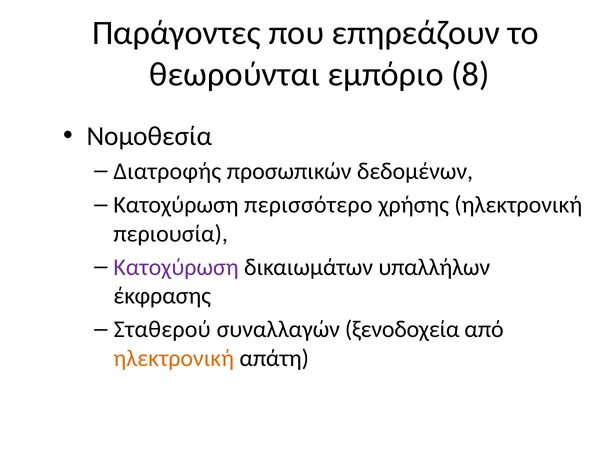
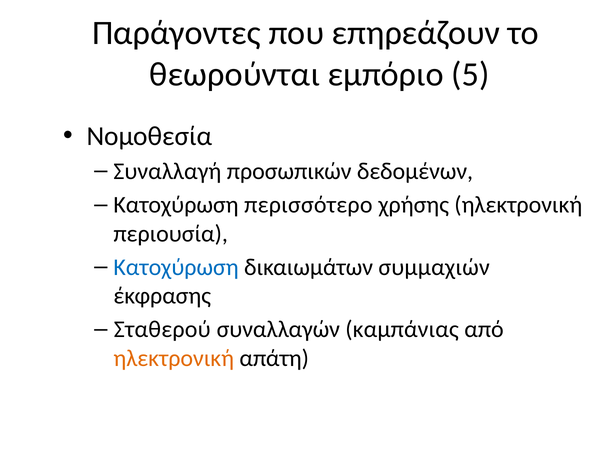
8: 8 -> 5 (470, 74)
Διατροφής: Διατροφής -> Συναλλαγή (167, 171)
Κατοχύρωση colour: purple -> blue (176, 267)
υπαλλήλων: υπαλλήλων -> συμμαχιών (434, 267)
ξενοδοχεία: ξενοδοχεία -> καμπάνιας (402, 330)
